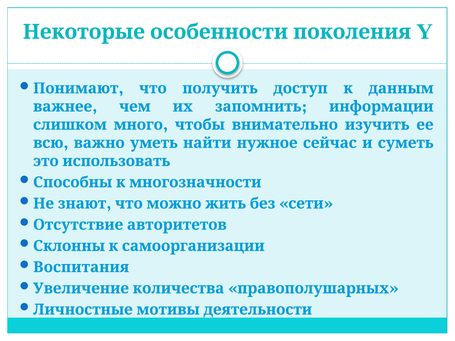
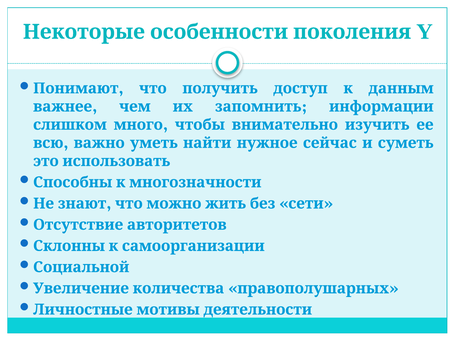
Воспитания: Воспитания -> Социальной (81, 267)
